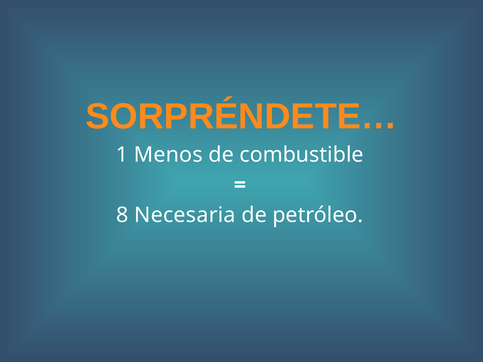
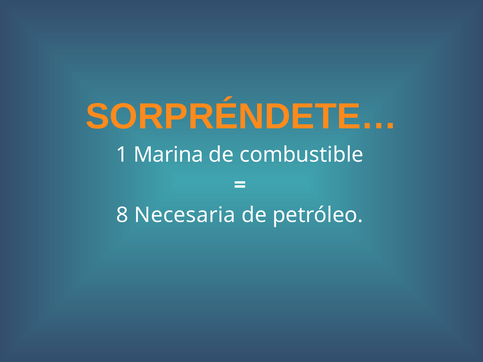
Menos: Menos -> Marina (168, 155)
